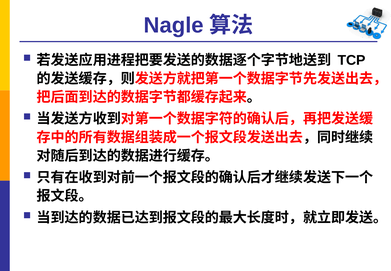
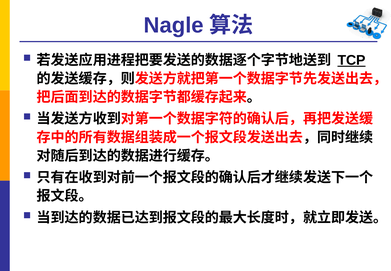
TCP underline: none -> present (352, 60)
